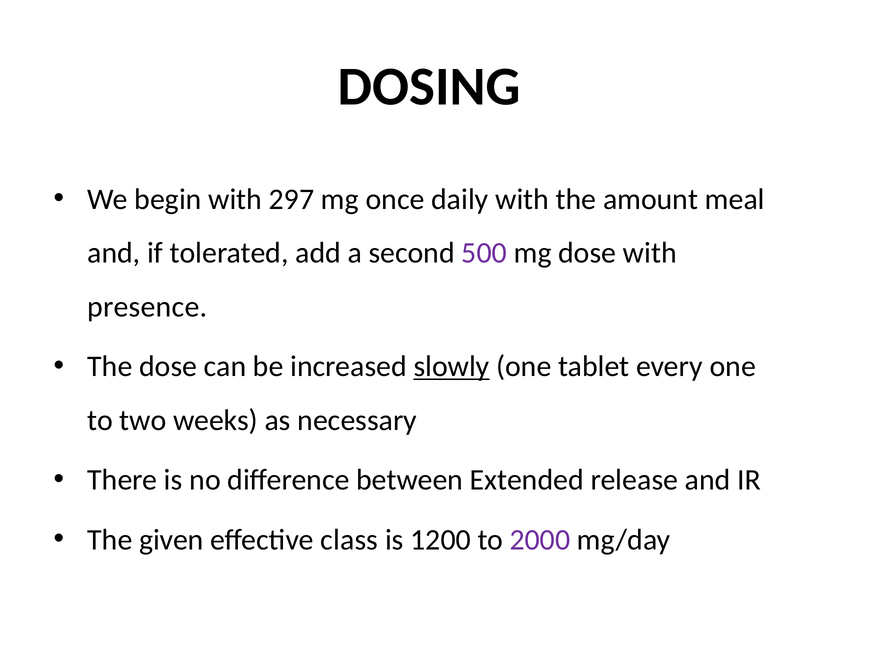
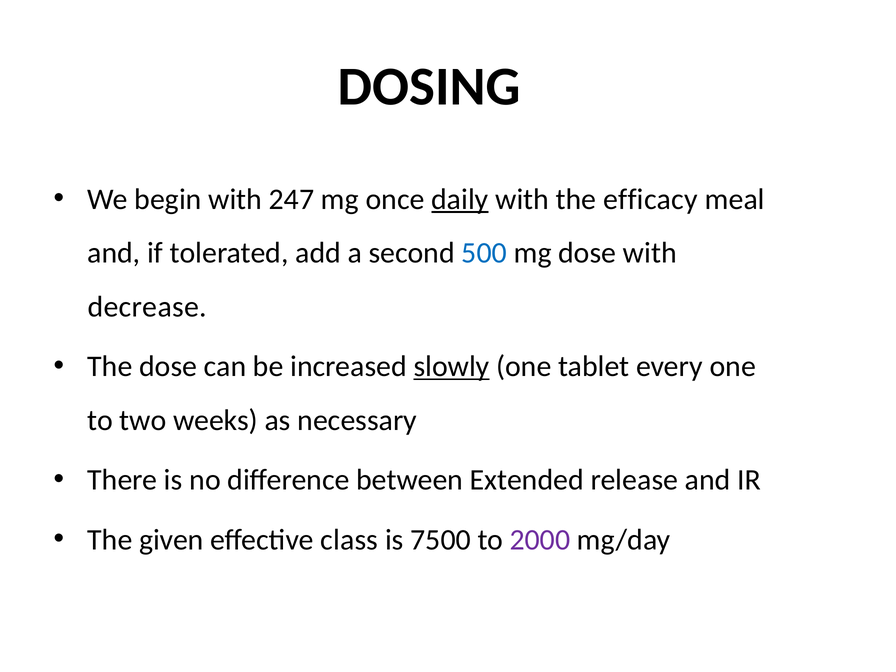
297: 297 -> 247 (292, 199)
daily underline: none -> present (460, 199)
amount: amount -> efficacy (650, 199)
500 colour: purple -> blue (484, 253)
presence: presence -> decrease (147, 307)
1200: 1200 -> 7500 (441, 540)
